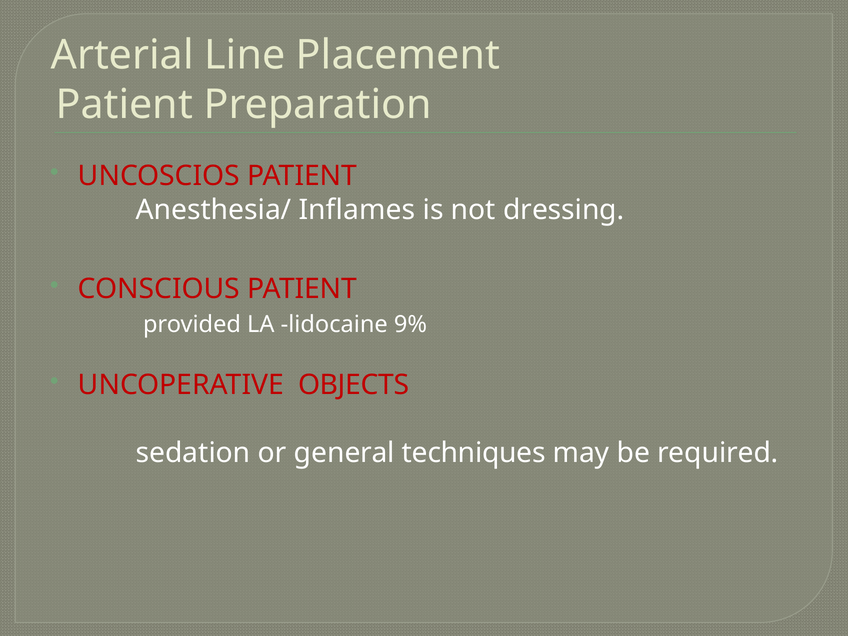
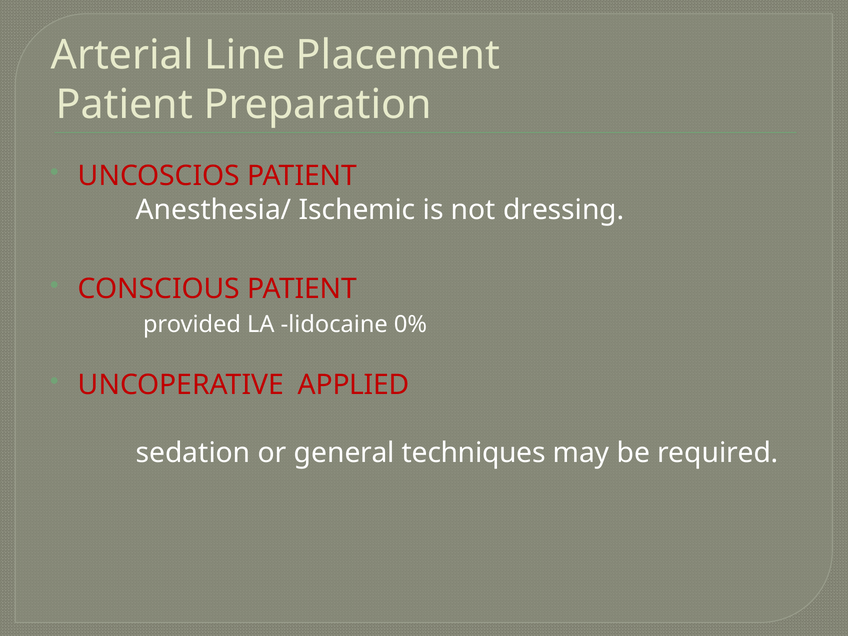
Inflames: Inflames -> Ischemic (357, 210)
9%: 9% -> 0% (411, 324)
OBJECTS: OBJECTS -> APPLIED (354, 385)
